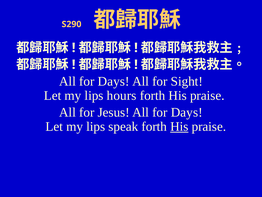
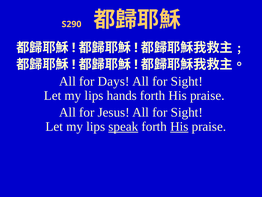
hours: hours -> hands (122, 95)
Jesus All for Days: Days -> Sight (187, 112)
speak underline: none -> present (123, 126)
